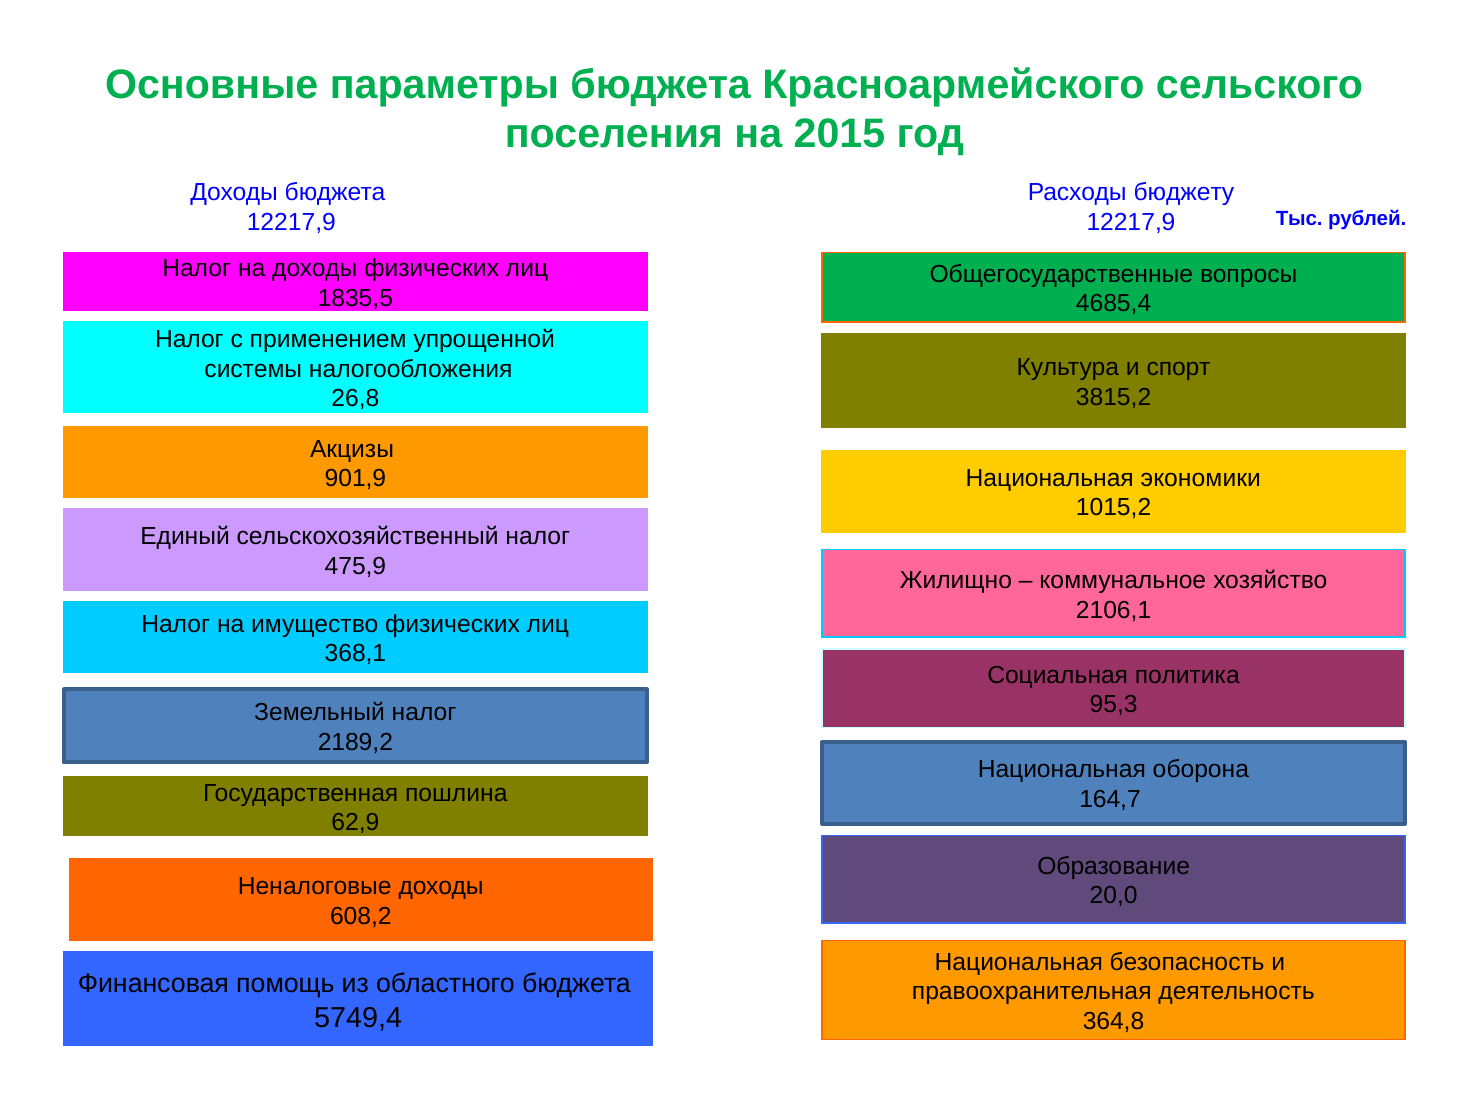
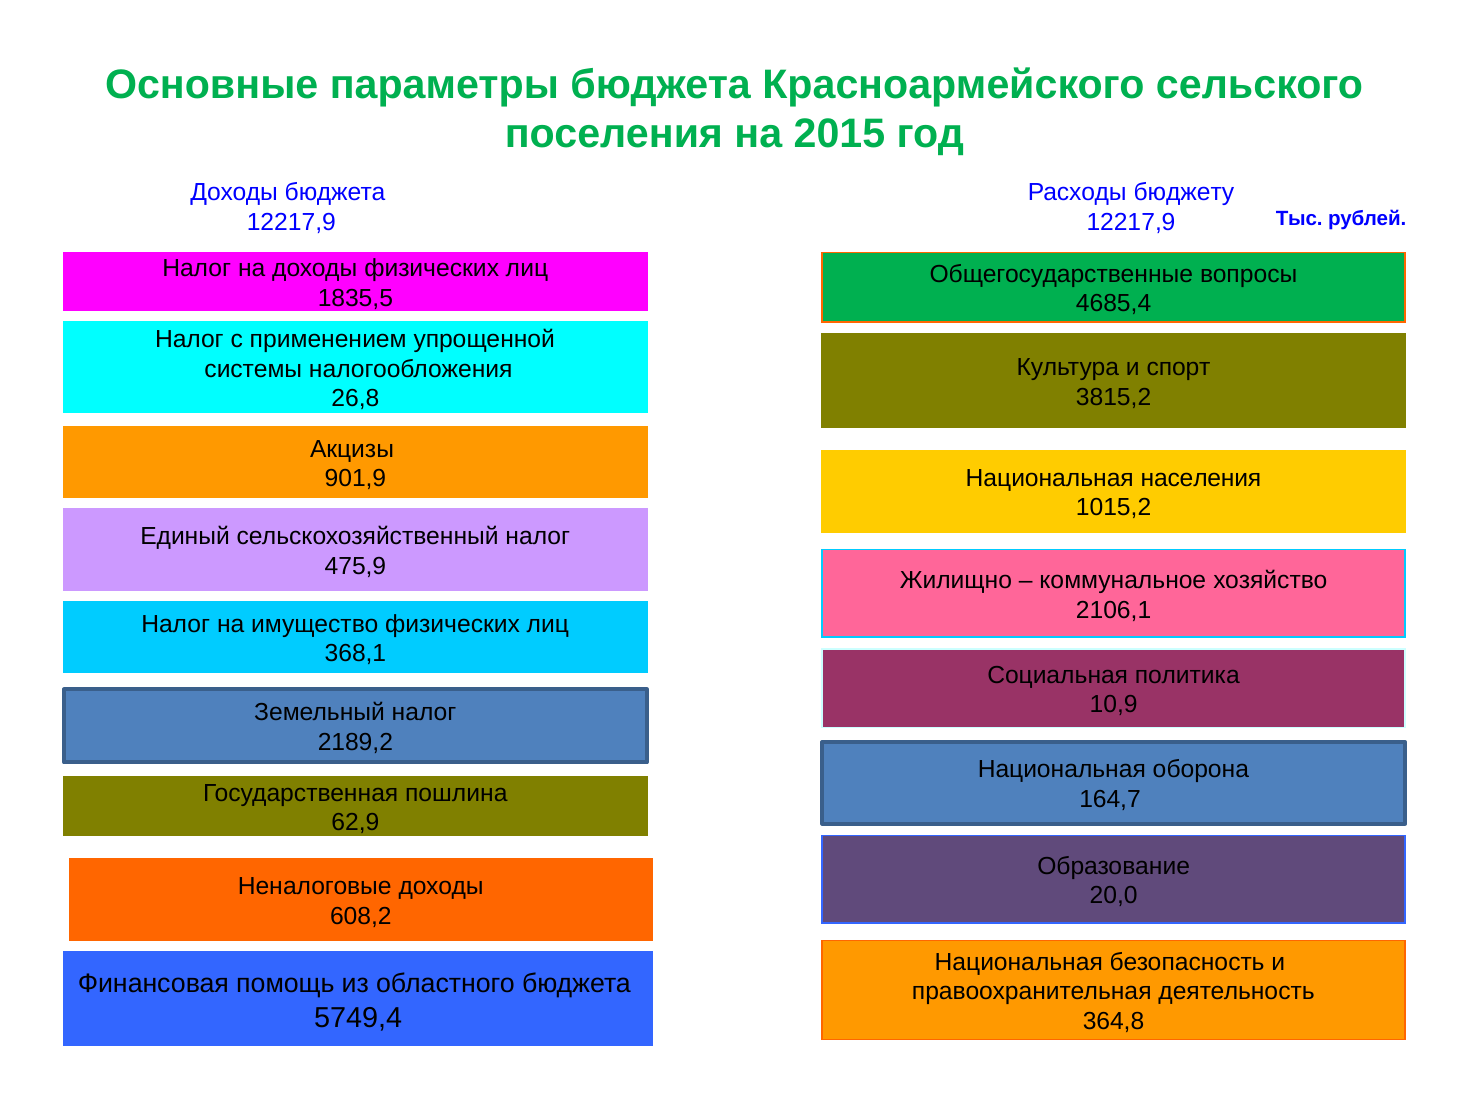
экономики: экономики -> населения (1201, 478)
95,3: 95,3 -> 10,9 (1114, 704)
